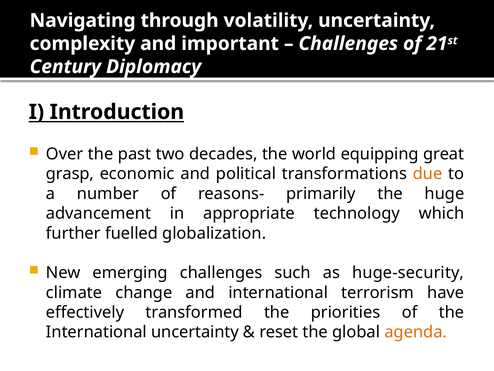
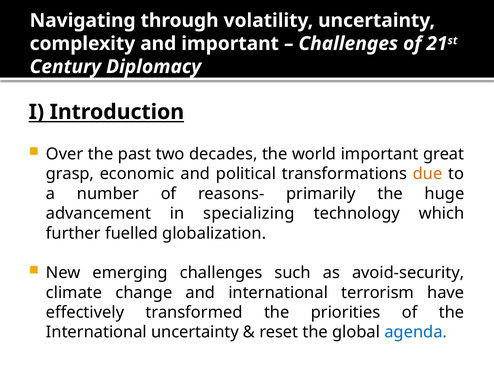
world equipping: equipping -> important (380, 154)
appropriate: appropriate -> specializing (249, 213)
huge-security: huge-security -> avoid-security (408, 272)
agenda colour: orange -> blue (416, 332)
